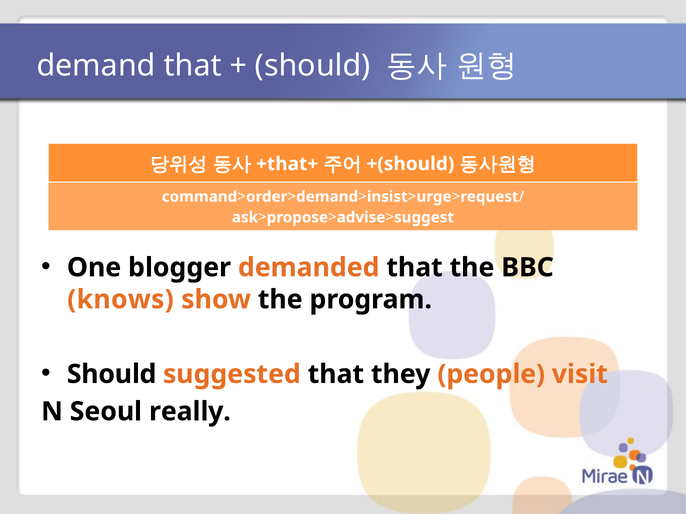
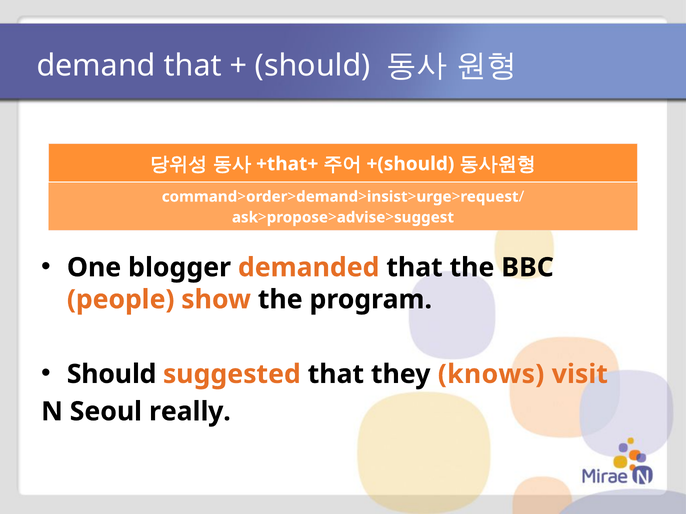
knows: knows -> people (121, 300)
people: people -> knows (491, 375)
